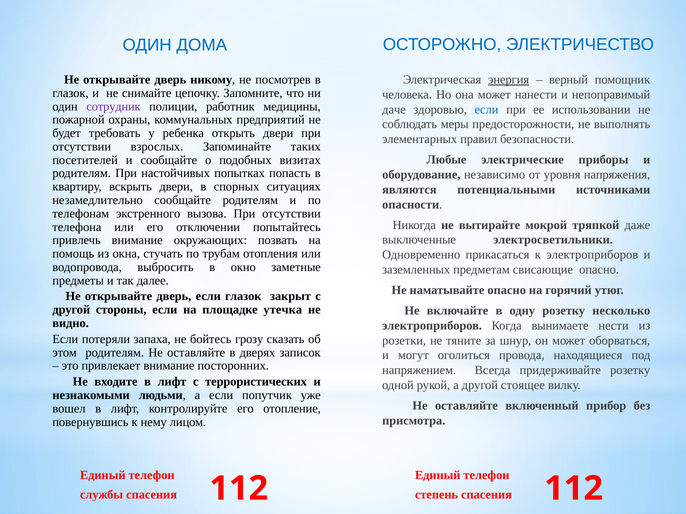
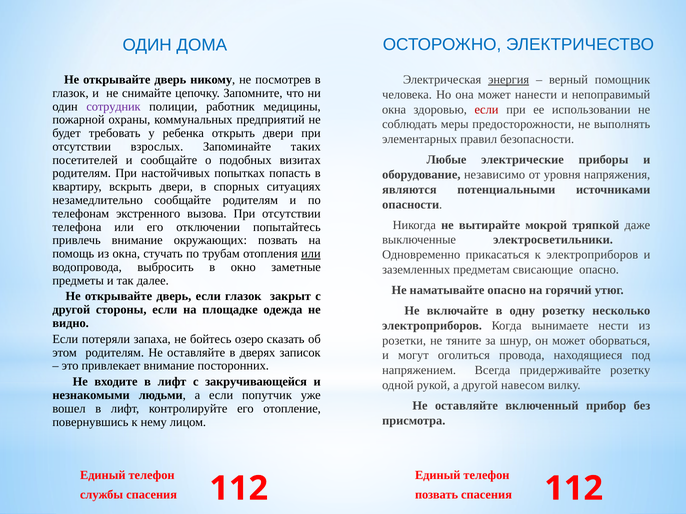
даче: даче -> окна (394, 110)
если colour: blue -> red (487, 110)
или underline: none -> present (311, 254)
утечка: утечка -> одежда (283, 310)
грозу: грозу -> озеро (249, 339)
террористических: террористических -> закручивающейся (256, 382)
стоящее: стоящее -> навесом (523, 385)
степень: степень -> позвать (437, 495)
